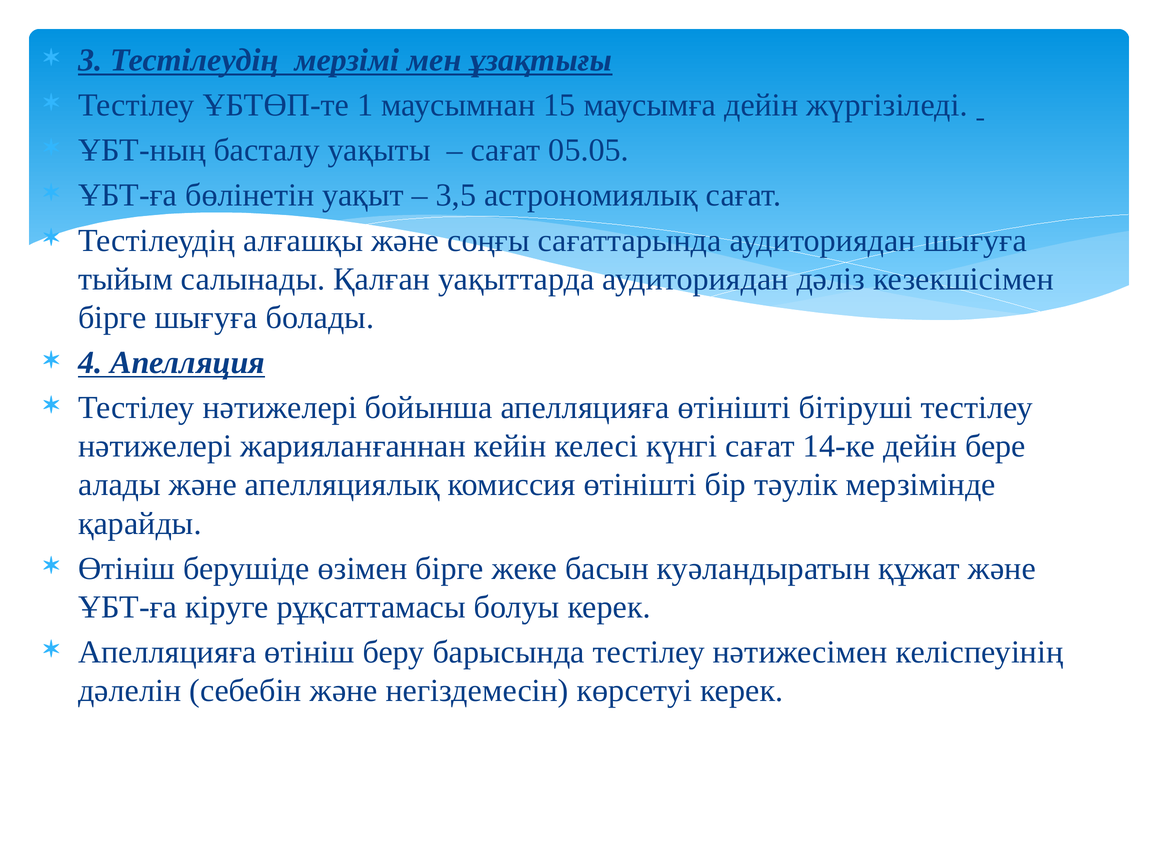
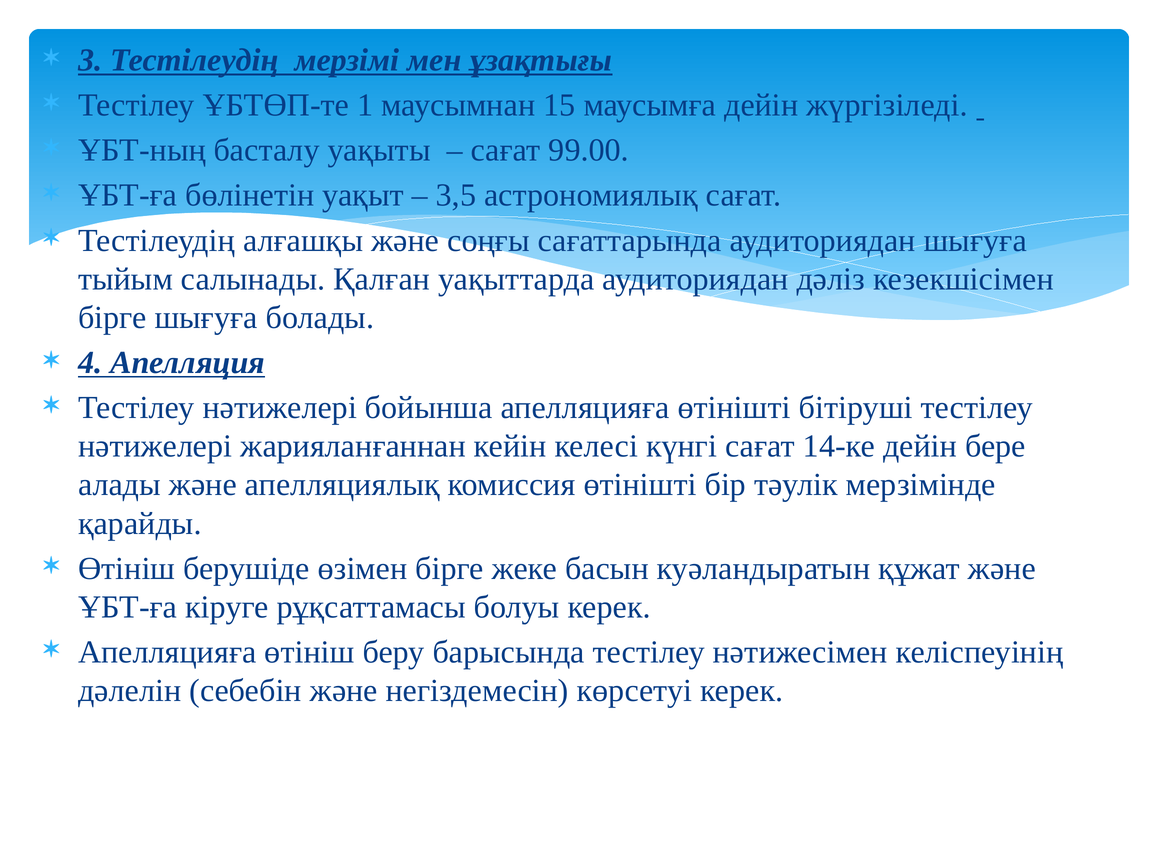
05.05: 05.05 -> 99.00 (589, 150)
